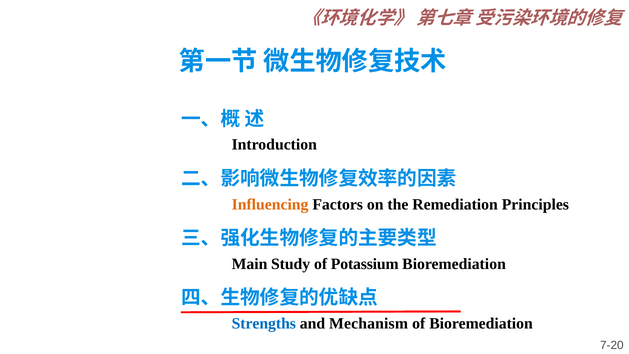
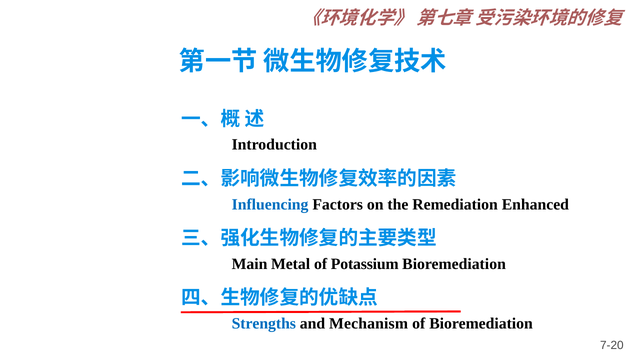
Influencing colour: orange -> blue (270, 204)
Principles: Principles -> Enhanced (535, 204)
Study: Study -> Metal (291, 264)
